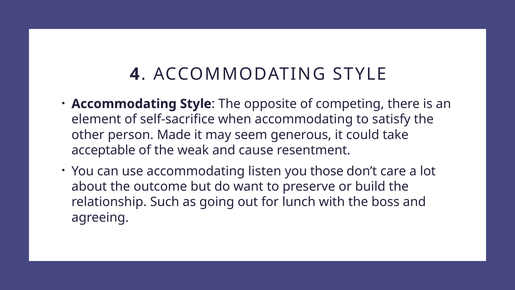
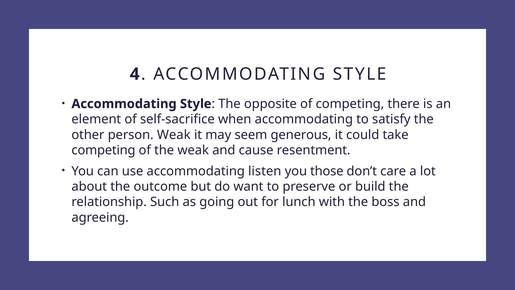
person Made: Made -> Weak (174, 135)
acceptable: acceptable -> competing (103, 150)
